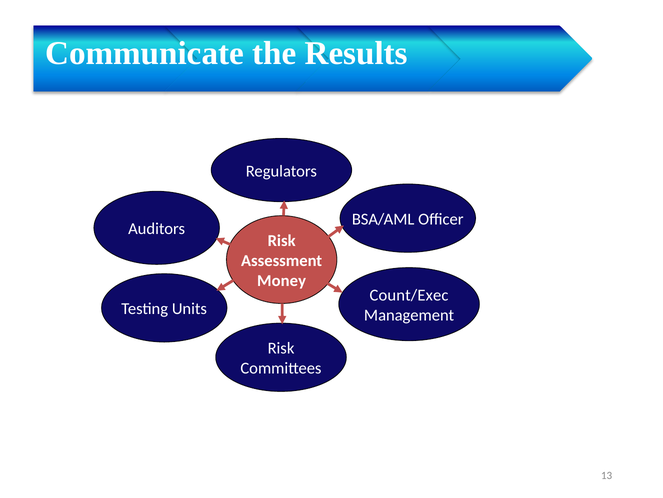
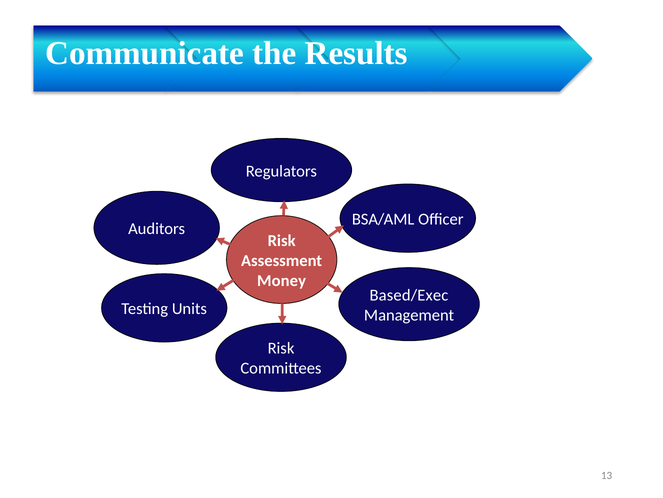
Count/Exec: Count/Exec -> Based/Exec (409, 295)
